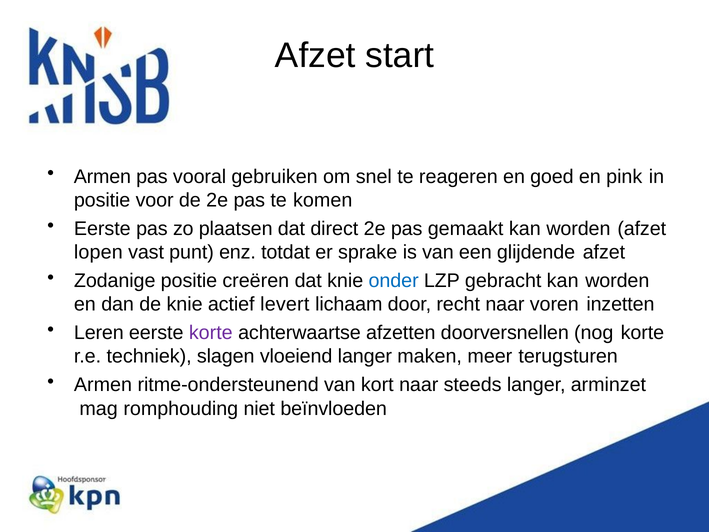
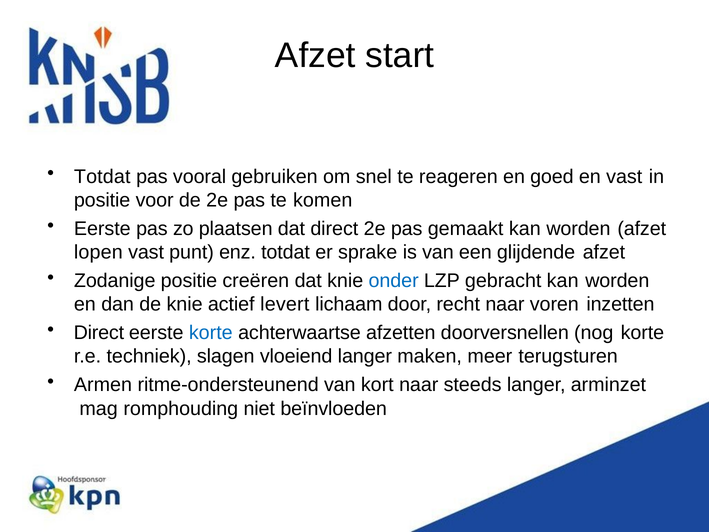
Armen: Armen -> Totdat (102, 177)
en pink: pink -> vast (624, 177)
Leren: Leren -> Direct (99, 333)
korte colour: purple -> blue (211, 333)
